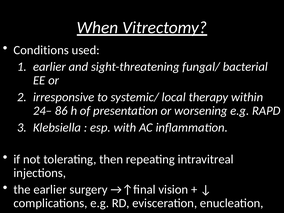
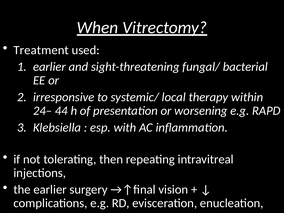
Conditions: Conditions -> Treatment (41, 50)
86: 86 -> 44 (61, 111)
